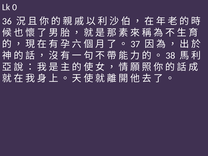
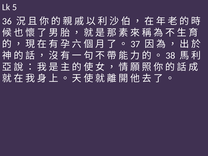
0: 0 -> 5 (15, 7)
